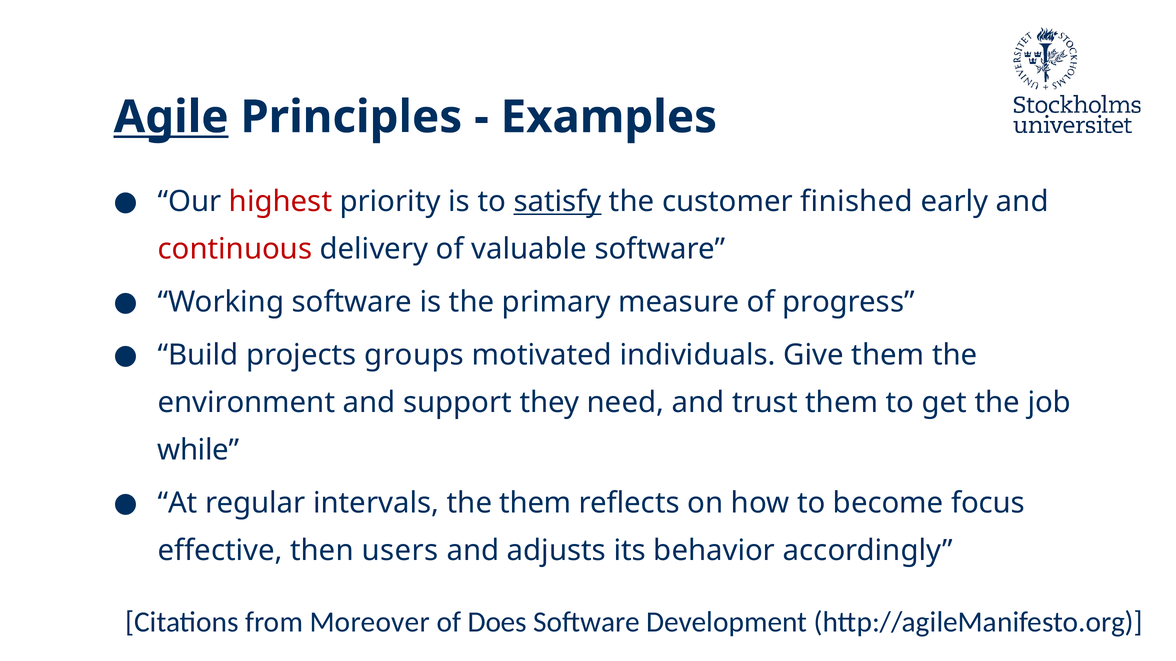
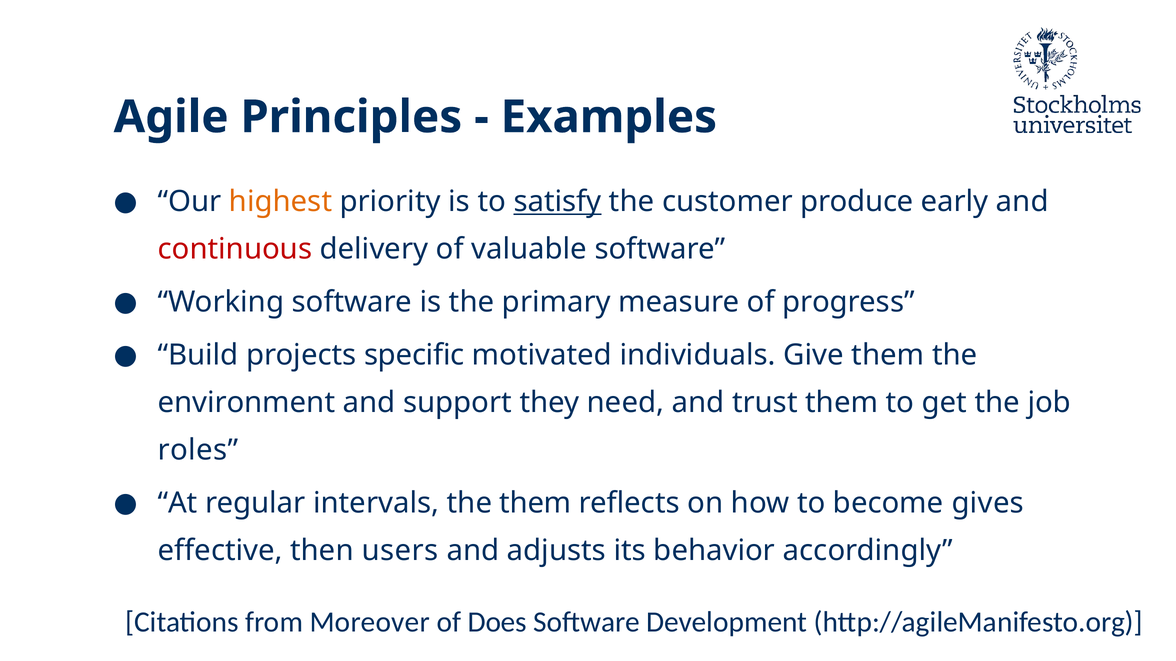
Agile underline: present -> none (171, 117)
highest colour: red -> orange (280, 202)
finished: finished -> produce (857, 202)
groups: groups -> specific (414, 356)
while: while -> roles (198, 450)
focus: focus -> gives (988, 504)
